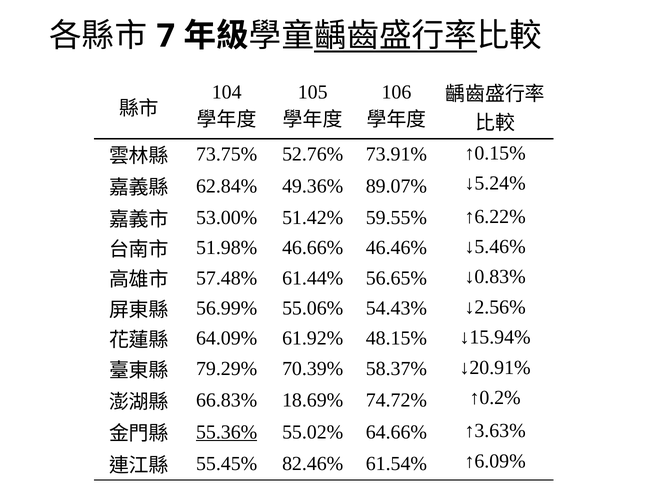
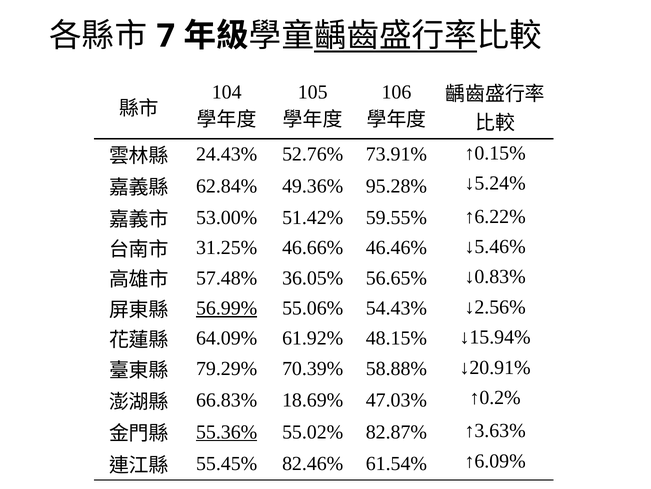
73.75%: 73.75% -> 24.43% (227, 154)
89.07%: 89.07% -> 95.28% (396, 186)
51.98%: 51.98% -> 31.25% (227, 247)
61.44%: 61.44% -> 36.05% (313, 278)
56.99% underline: none -> present (227, 308)
58.37%: 58.37% -> 58.88% (396, 368)
74.72%: 74.72% -> 47.03% (396, 400)
64.66%: 64.66% -> 82.87% (396, 431)
